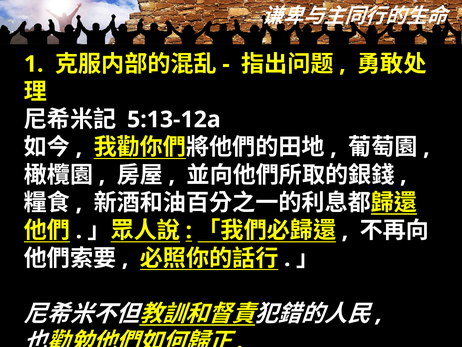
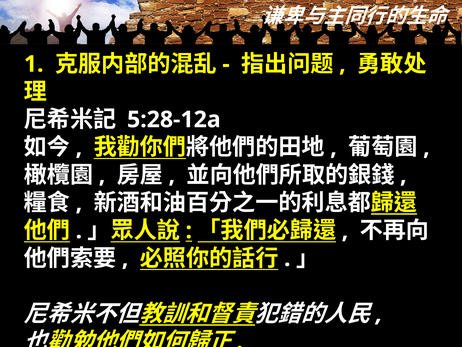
5:13-12a: 5:13-12a -> 5:28-12a (174, 119)
